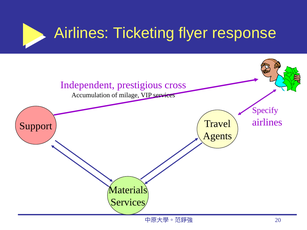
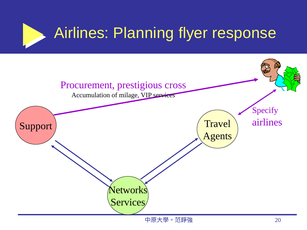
Ticketing: Ticketing -> Planning (144, 33)
Independent: Independent -> Procurement (88, 85)
Materials: Materials -> Networks (128, 190)
